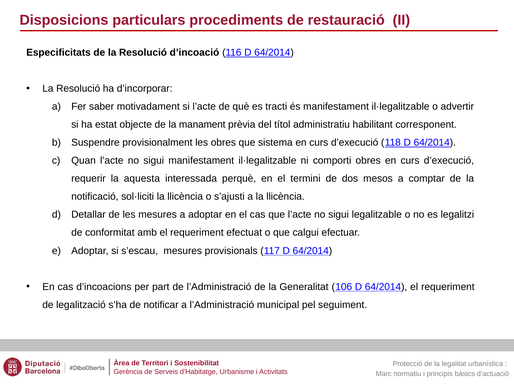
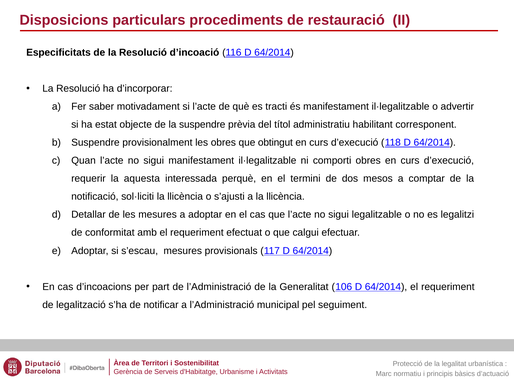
la manament: manament -> suspendre (202, 124)
sistema: sistema -> obtingut (275, 142)
